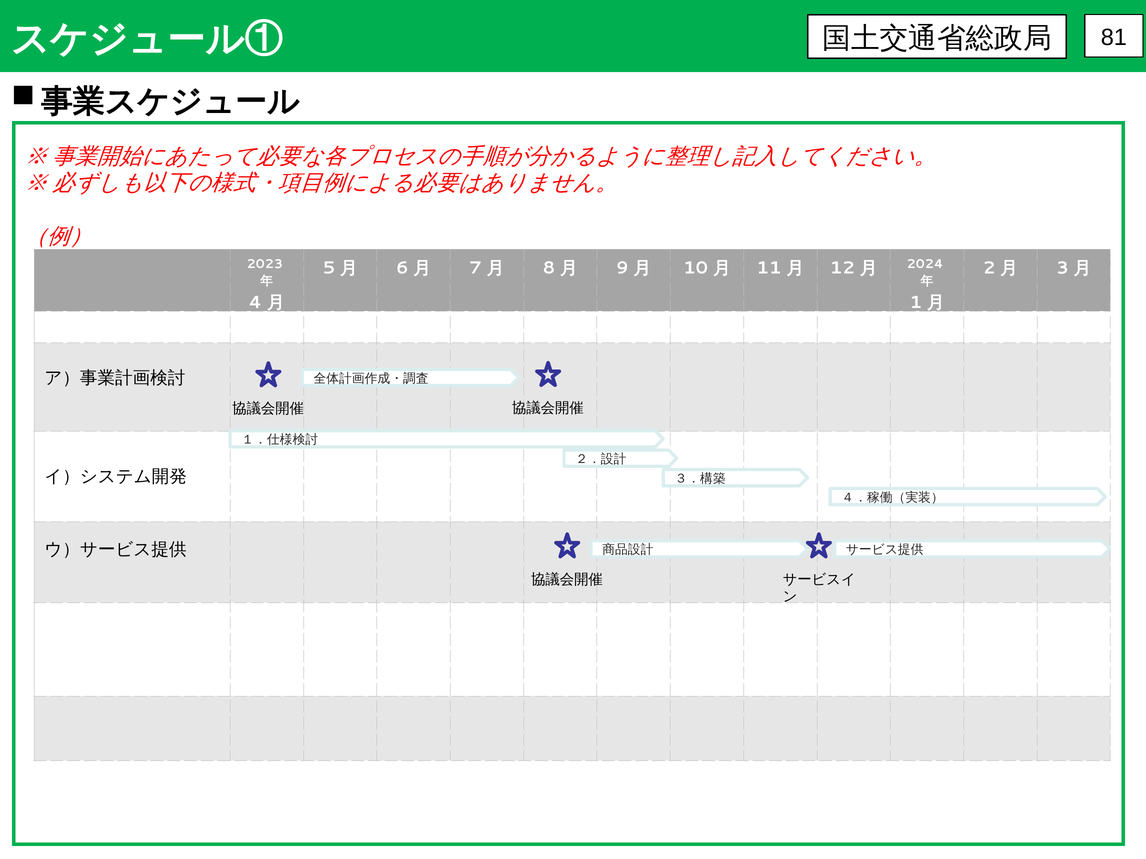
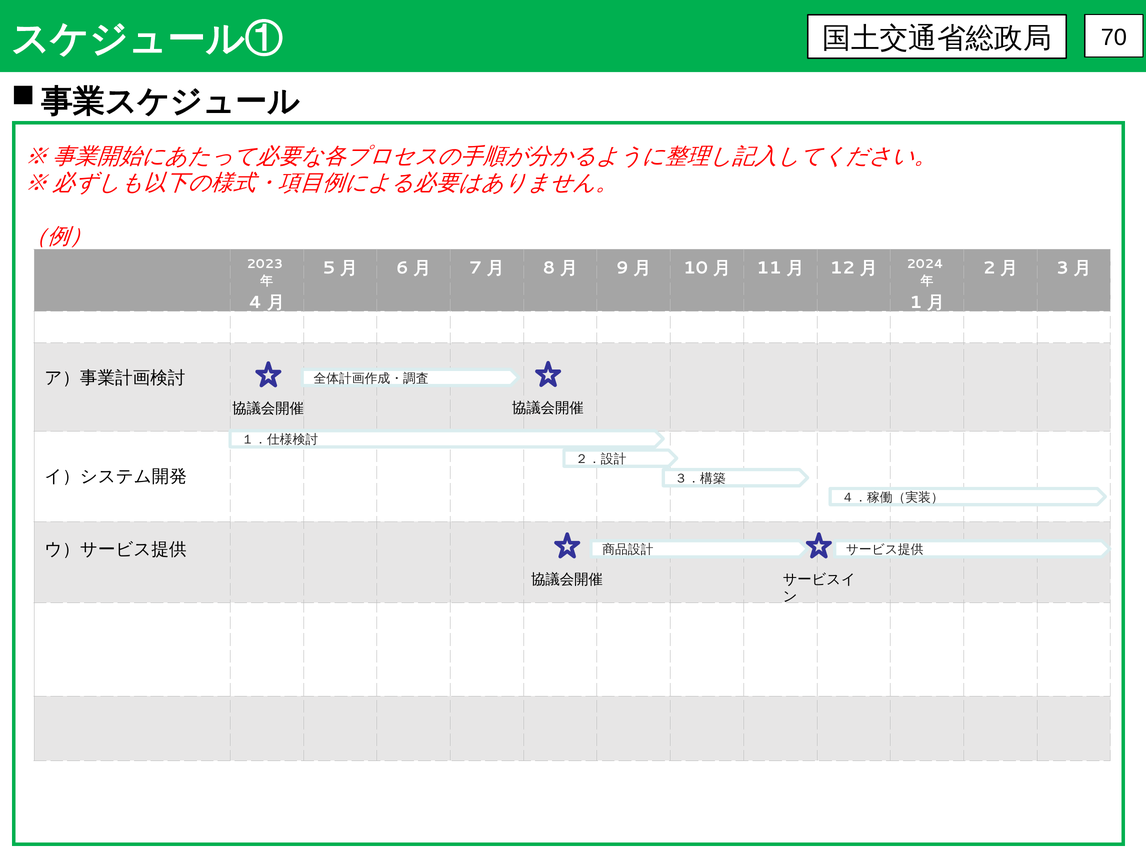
81: 81 -> 70 (1114, 37)
